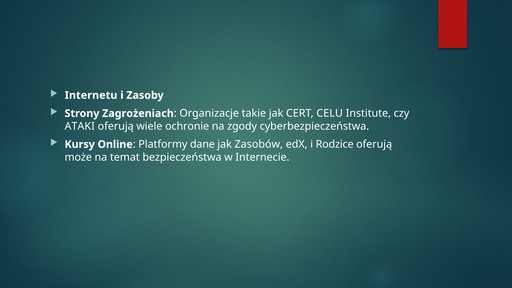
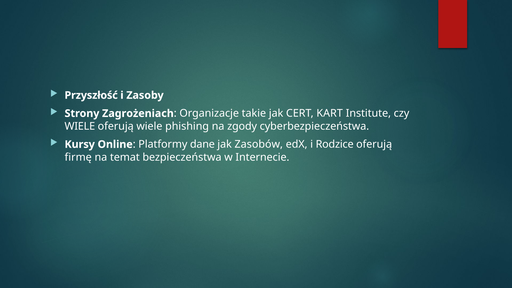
Internetu: Internetu -> Przyszłość (91, 95)
CELU: CELU -> KART (330, 113)
ATAKI: ATAKI -> WIELE (80, 126)
ochronie: ochronie -> phishing (187, 126)
może: może -> firmę (78, 157)
